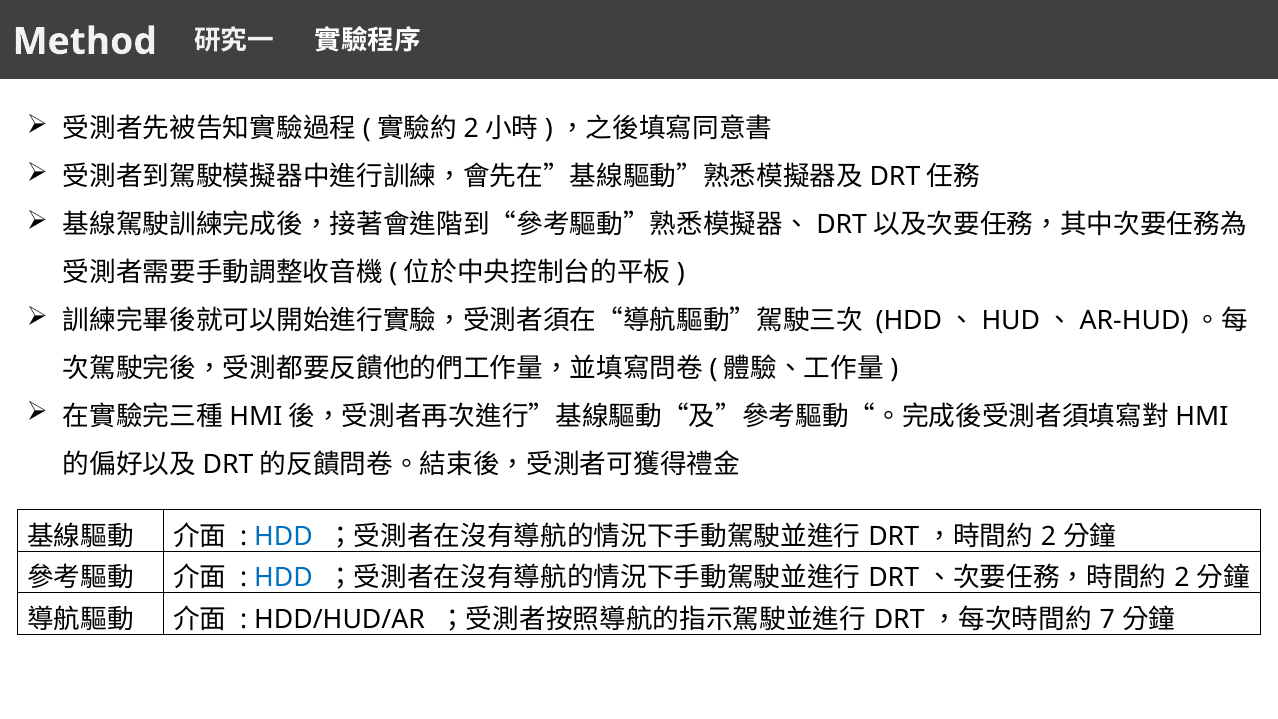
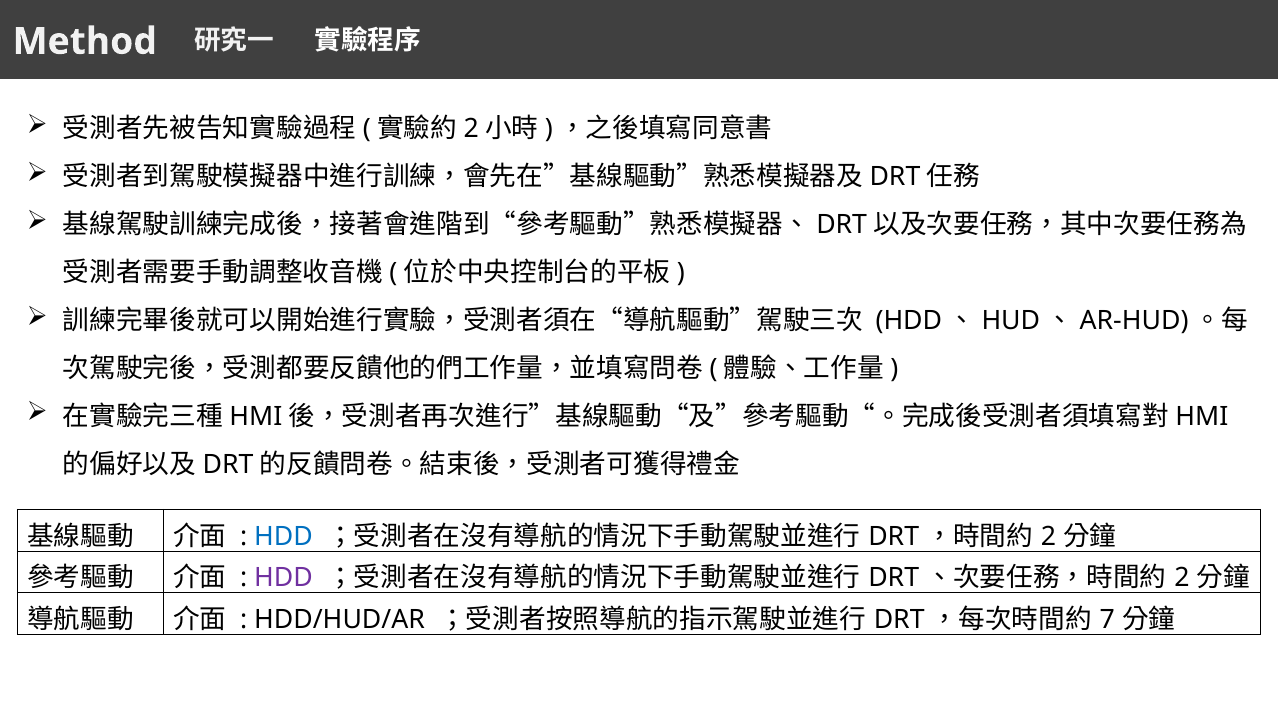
HDD colour: blue -> purple (284, 578)
